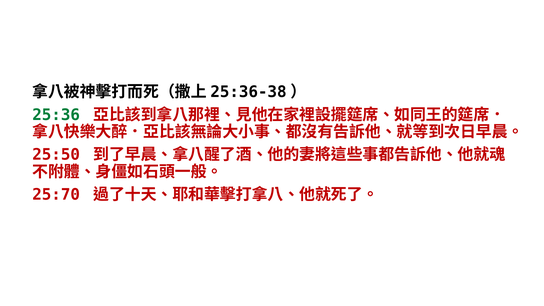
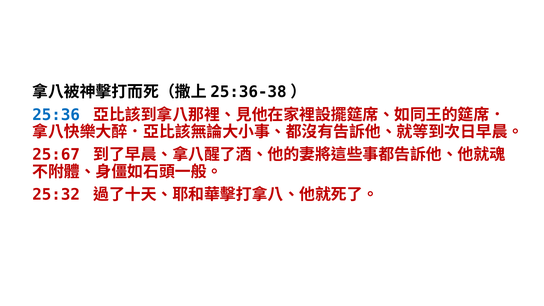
25:36 colour: green -> blue (56, 115)
25:50: 25:50 -> 25:67 (56, 155)
25:70: 25:70 -> 25:32 (56, 195)
